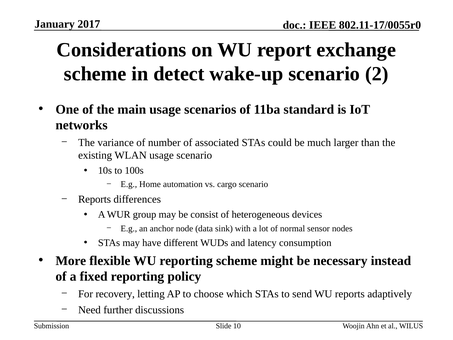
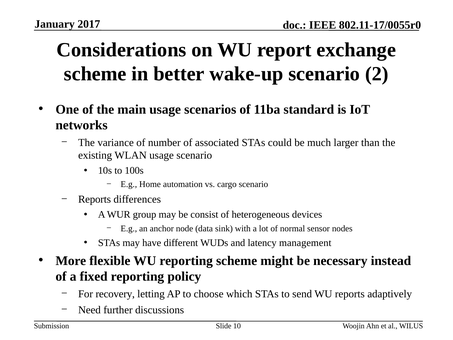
detect: detect -> better (179, 74)
consumption: consumption -> management (305, 243)
